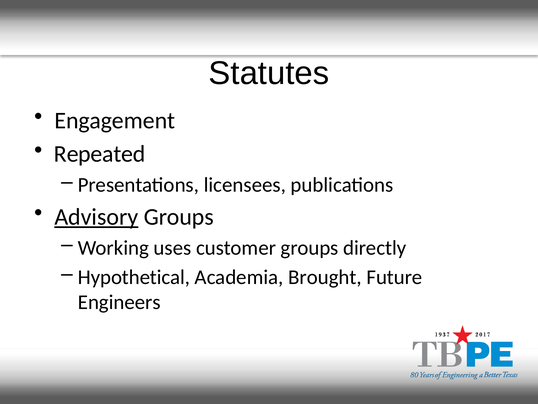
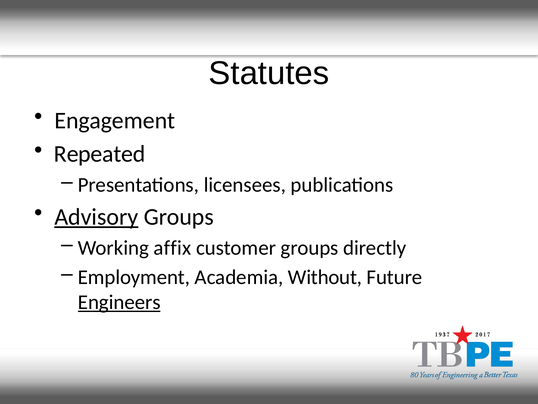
uses: uses -> affix (172, 247)
Hypothetical: Hypothetical -> Employment (134, 277)
Brought: Brought -> Without (325, 277)
Engineers underline: none -> present (119, 302)
